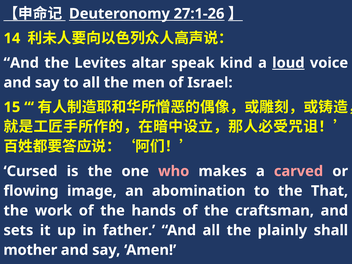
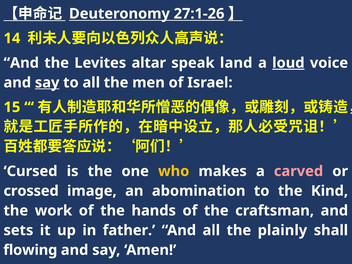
kind: kind -> land (236, 63)
say underline: none -> present (47, 83)
who colour: pink -> yellow (174, 171)
flowing: flowing -> crossed (31, 191)
That: That -> Kind (330, 191)
mother: mother -> flowing (30, 250)
